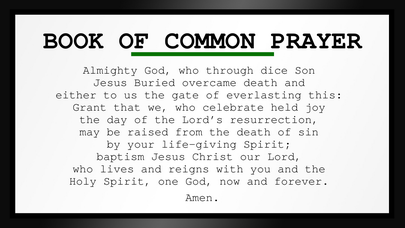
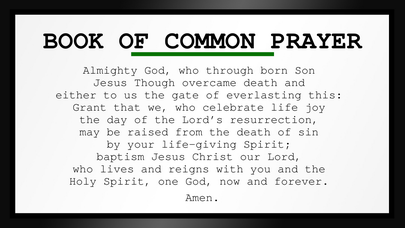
dice: dice -> born (274, 70)
Buried: Buried -> Though (155, 82)
held: held -> life (284, 107)
